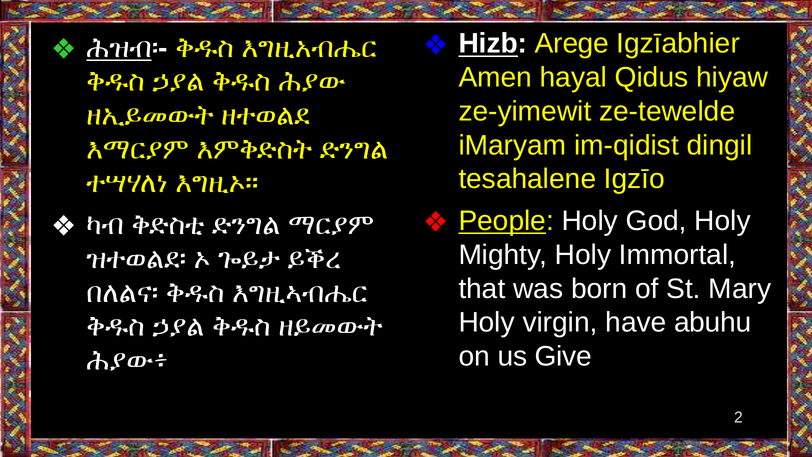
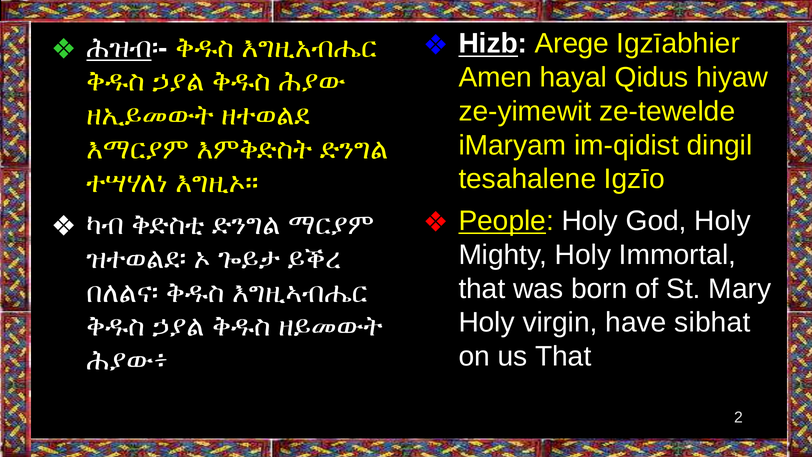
abuhu: abuhu -> sibhat (712, 322)
us Give: Give -> That (563, 356)
